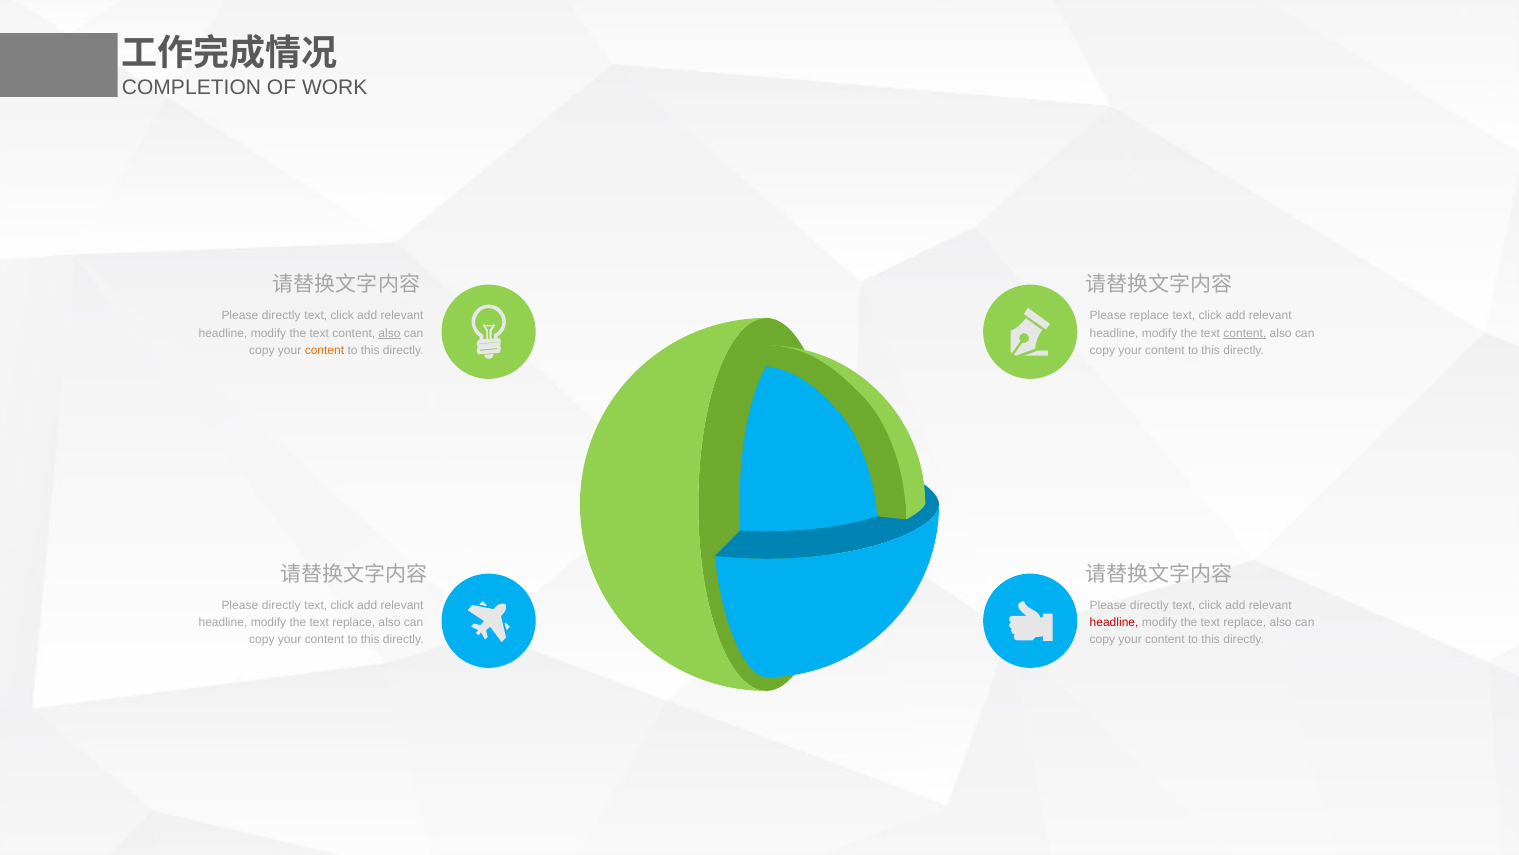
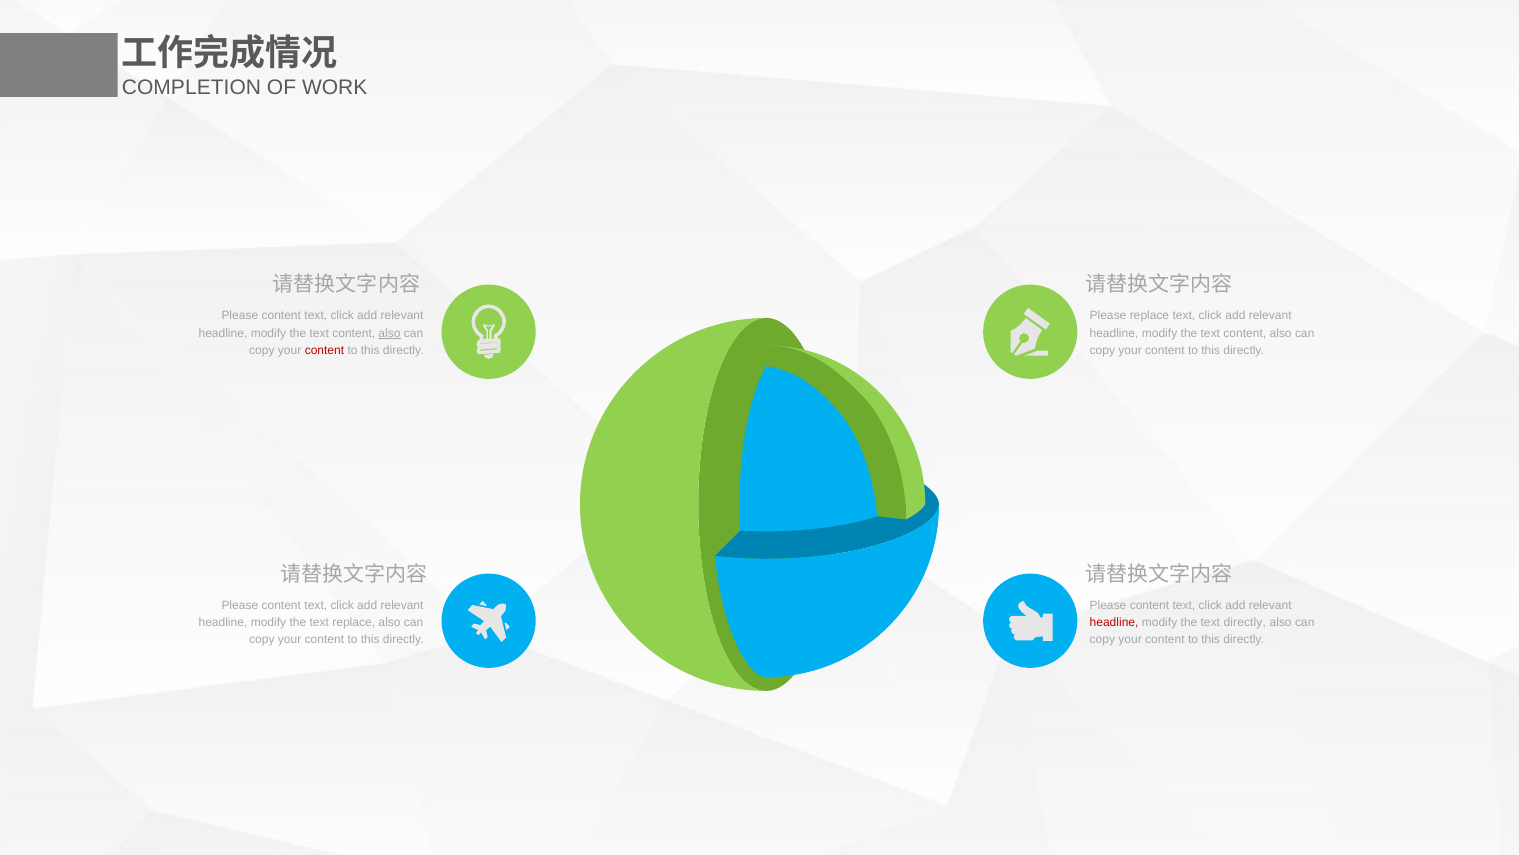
directly: directly -> content (281, 316)
content underline: present -> none (1245, 333)
content colour: orange -> red (324, 350)
directly: directly -> content (281, 605)
directly: directly -> content (1149, 605)
replace: replace -> directly (1245, 622)
